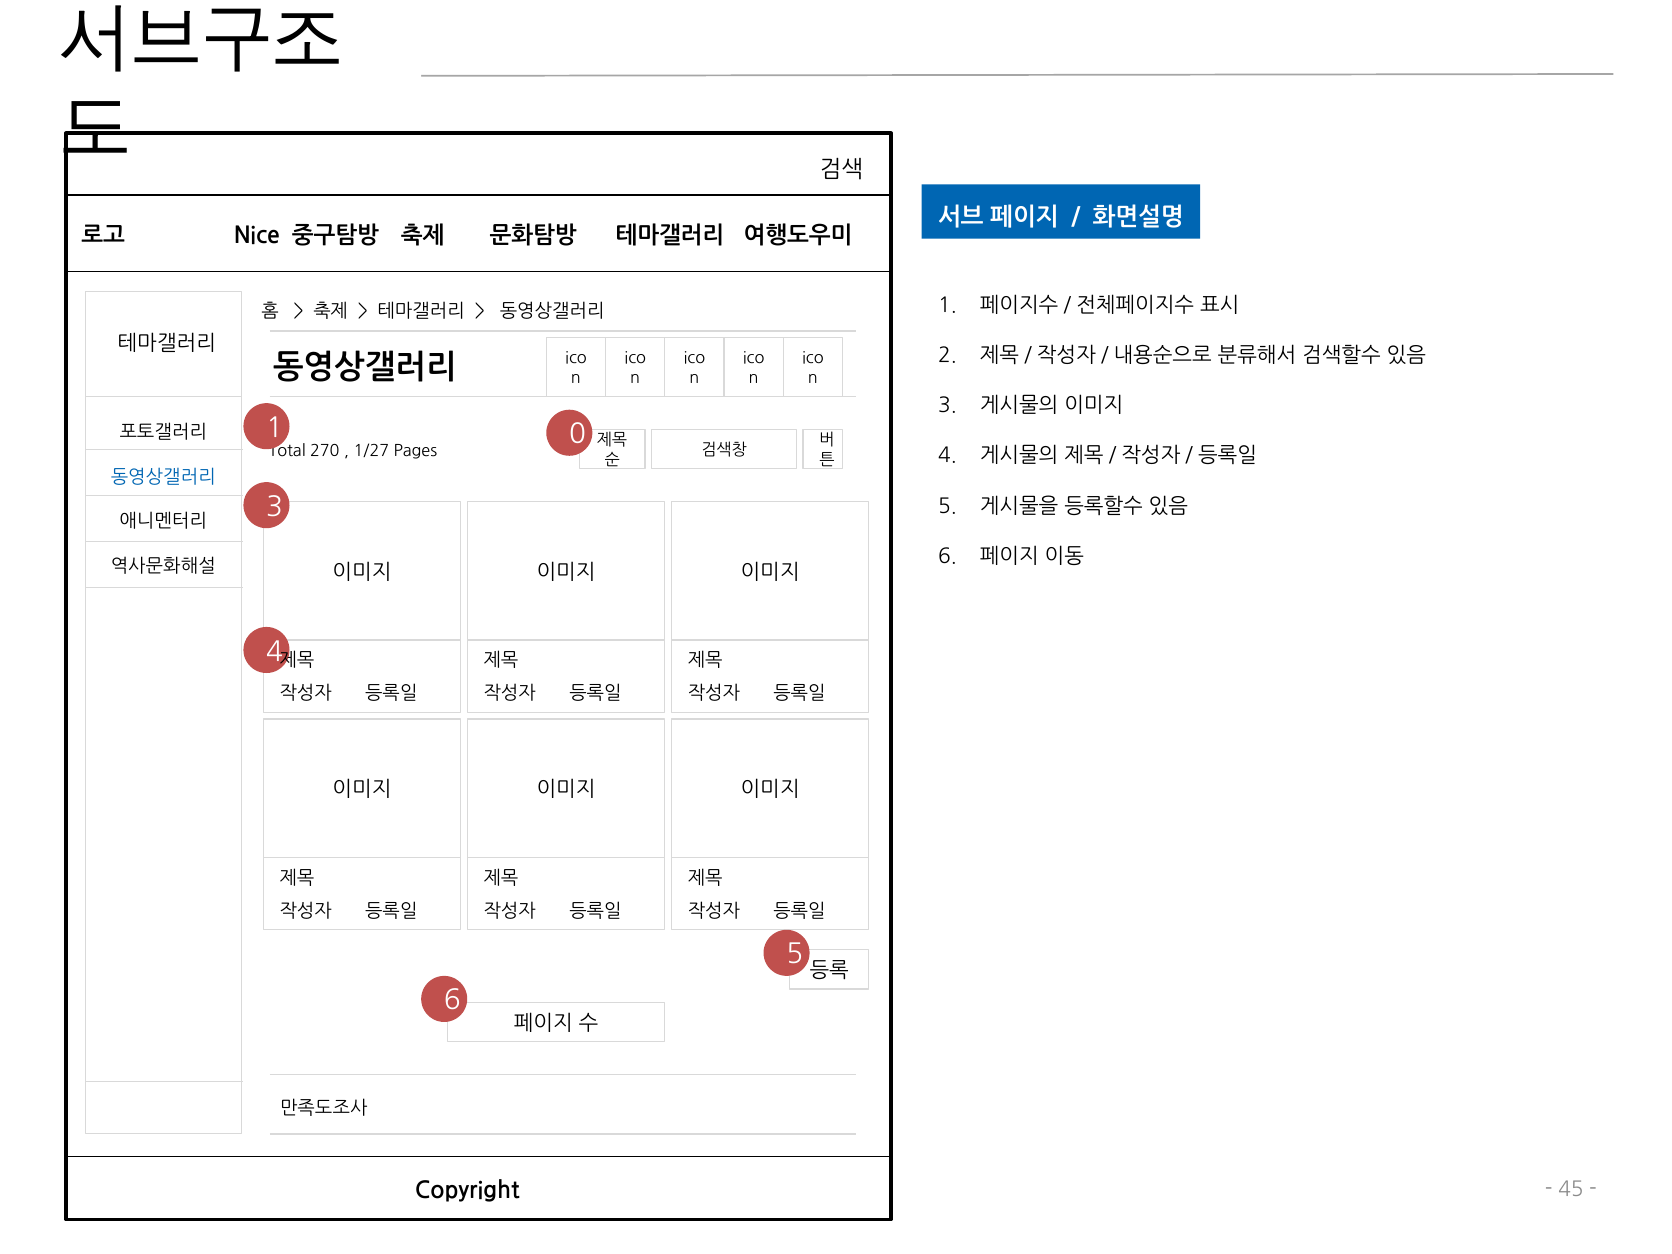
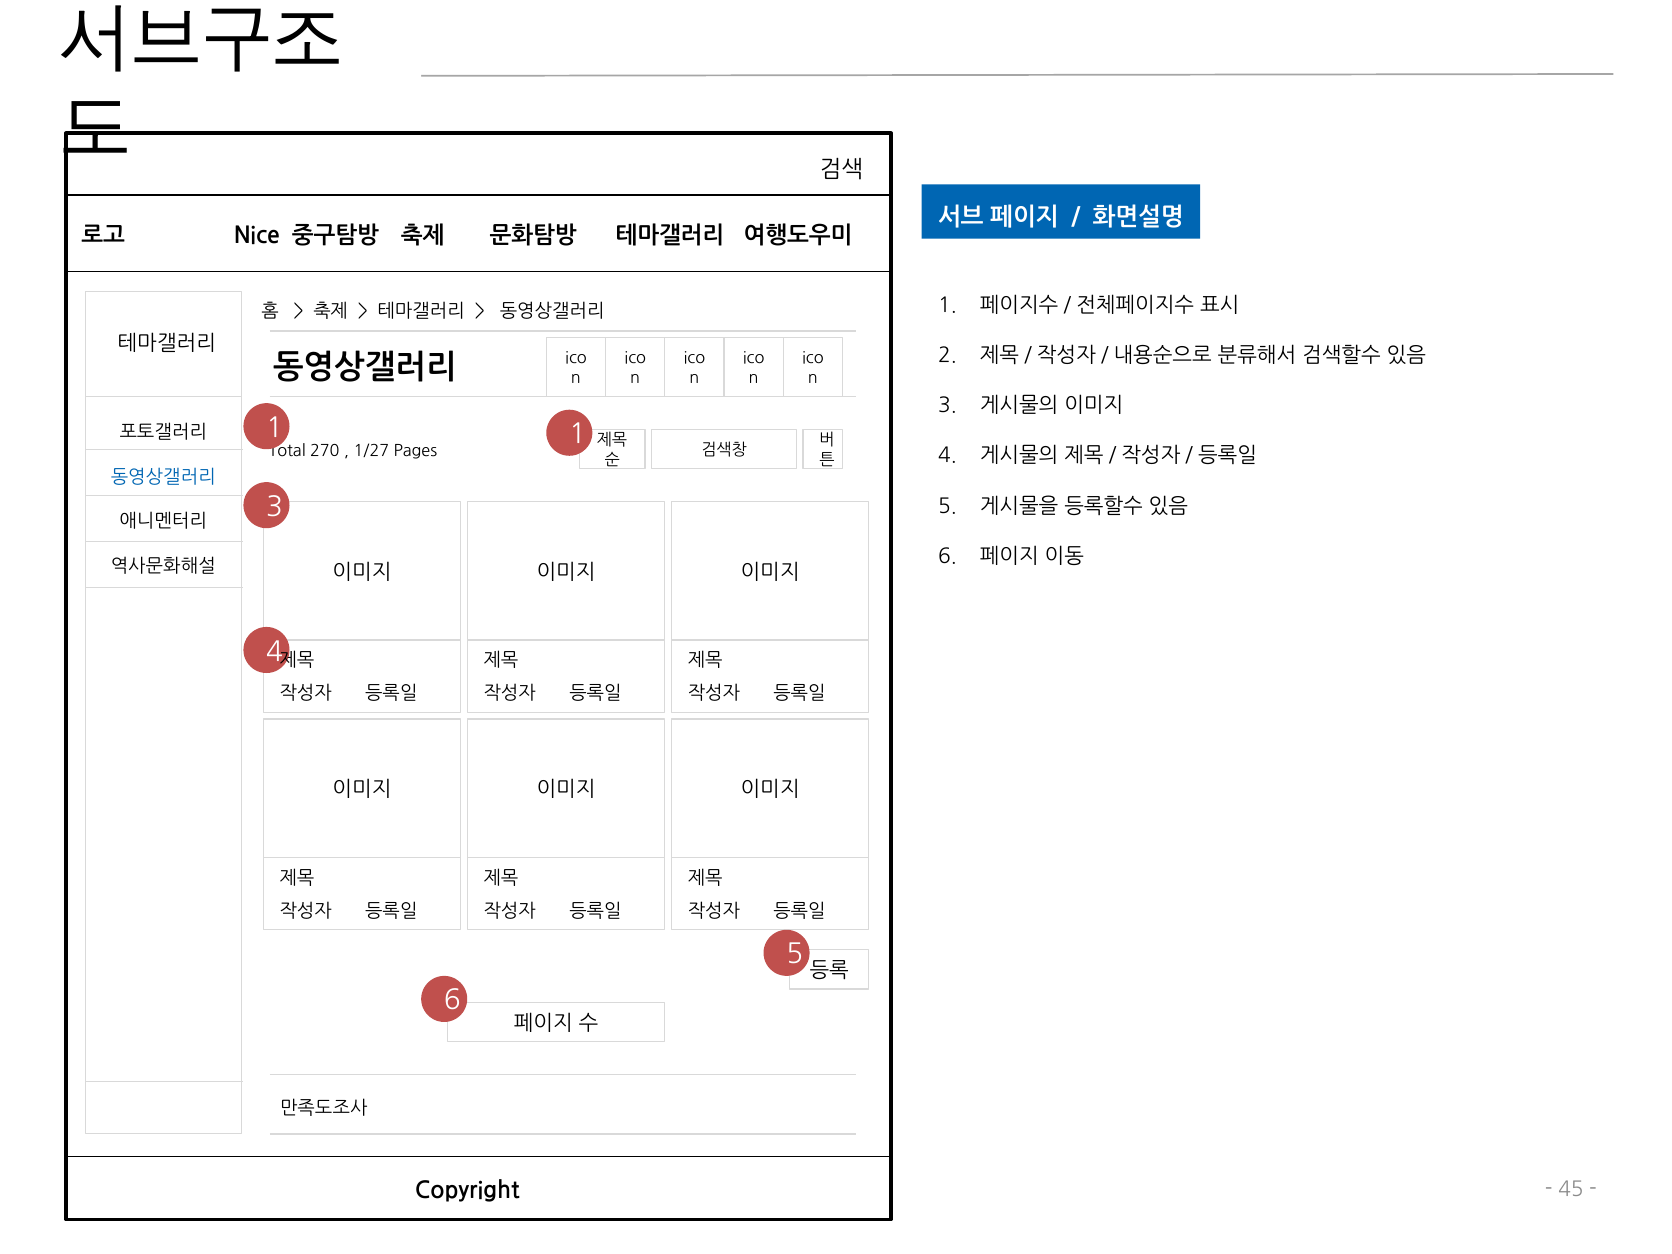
1 0: 0 -> 1 (578, 435)
